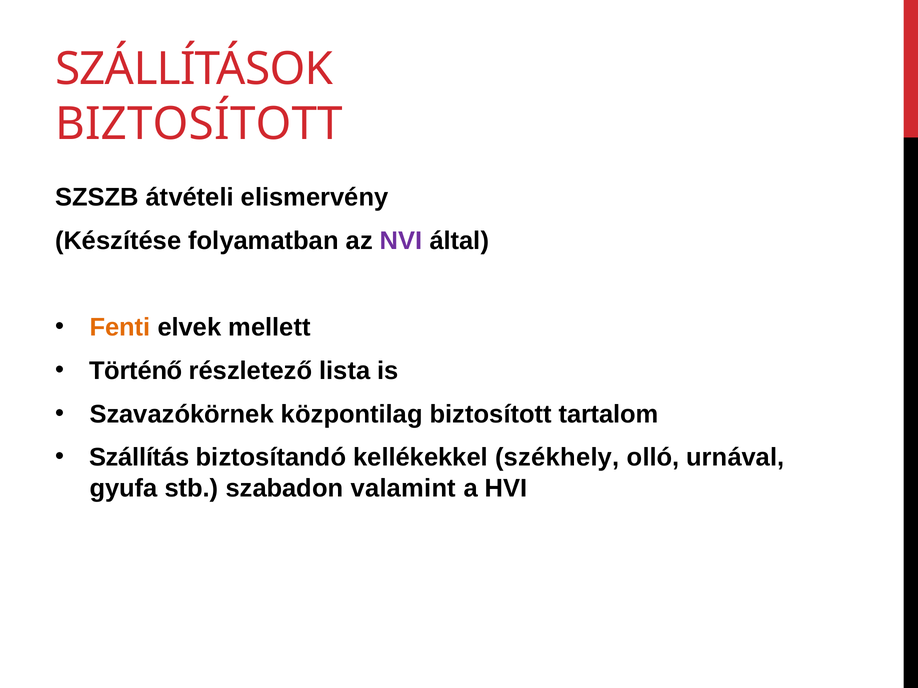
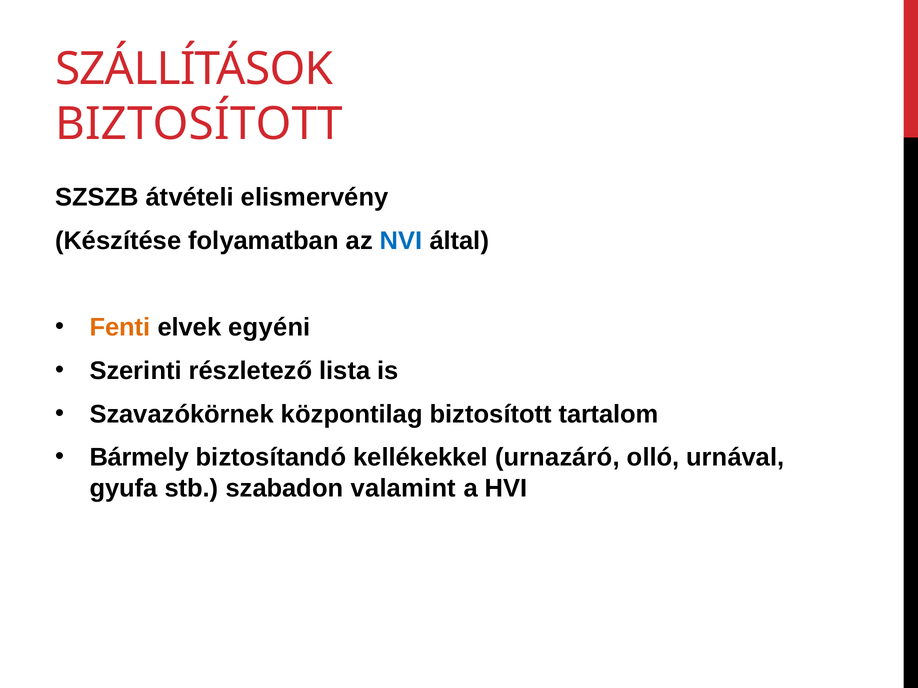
NVI colour: purple -> blue (401, 241)
mellett: mellett -> egyéni (269, 328)
Történő: Történő -> Szerinti (136, 371)
Szállítás: Szállítás -> Bármely (139, 458)
székhely: székhely -> urnazáró (557, 458)
